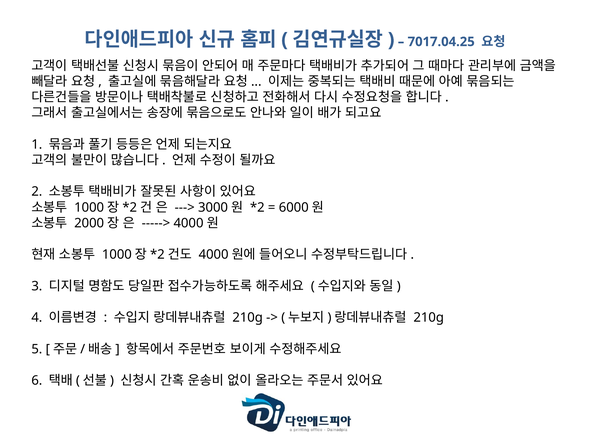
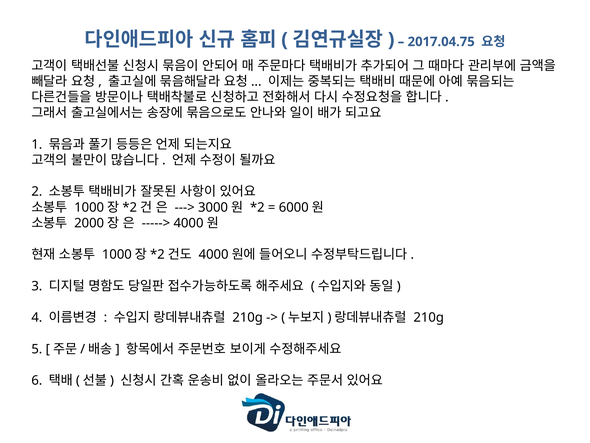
7017.04.25: 7017.04.25 -> 2017.04.75 (441, 42)
